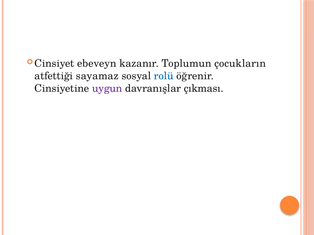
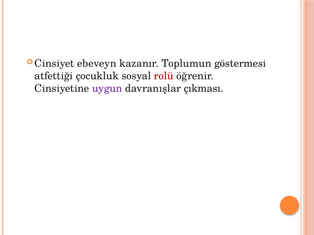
çocukların: çocukların -> göstermesi (240, 64)
sayamaz: sayamaz -> çocukluk (97, 76)
rolü colour: blue -> red (164, 76)
